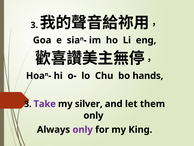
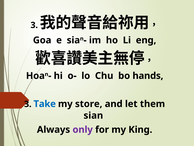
Take colour: purple -> blue (45, 104)
silver: silver -> store (89, 104)
only: only -> sian (93, 115)
